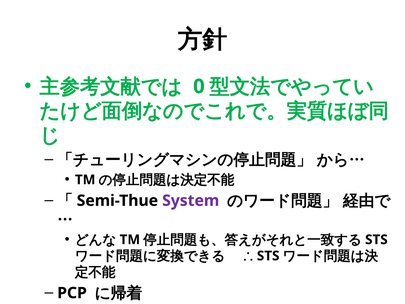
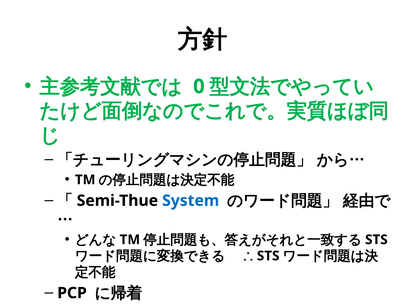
System colour: purple -> blue (191, 200)
